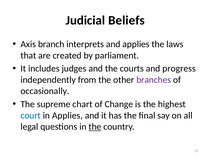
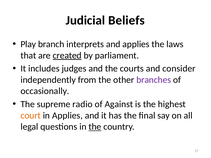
Axis: Axis -> Play (28, 44)
created underline: none -> present (67, 56)
progress: progress -> consider (179, 69)
chart: chart -> radio (83, 104)
Change: Change -> Against (119, 104)
court colour: blue -> orange (31, 116)
